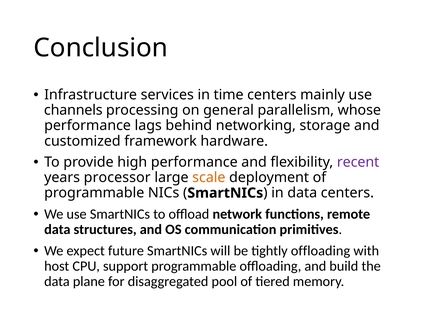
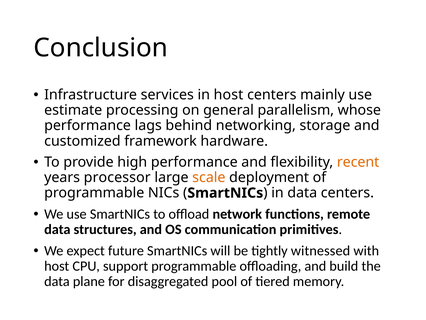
in time: time -> host (228, 95)
channels: channels -> estimate (73, 110)
recent colour: purple -> orange (358, 162)
tightly offloading: offloading -> witnessed (321, 250)
